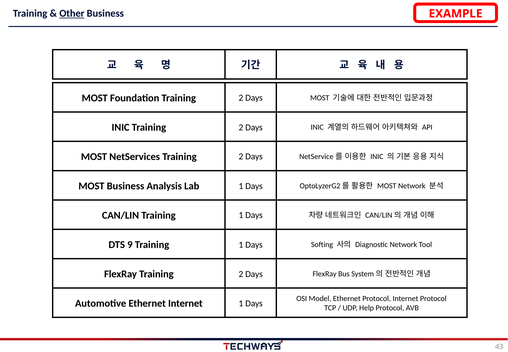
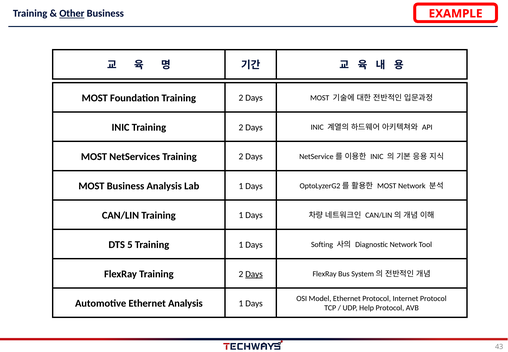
9: 9 -> 5 (130, 245)
Days underline: none -> present (254, 274)
Ethernet Internet: Internet -> Analysis (185, 303)
